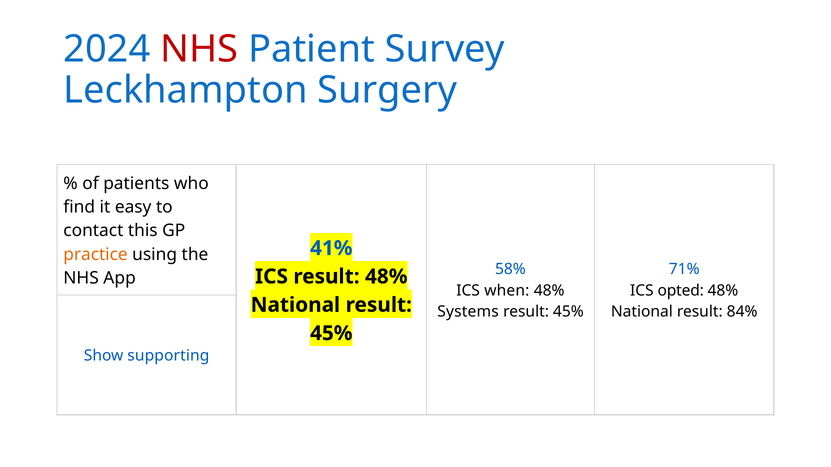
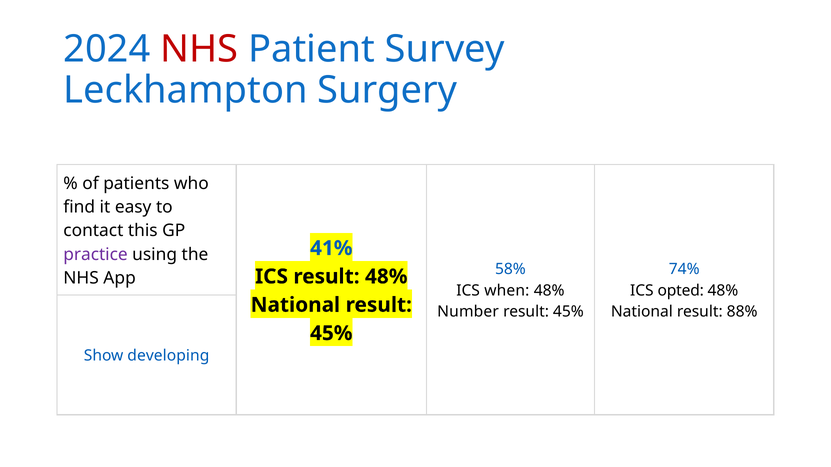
practice colour: orange -> purple (96, 255)
71%: 71% -> 74% (684, 269)
Systems: Systems -> Number (468, 312)
84%: 84% -> 88% (742, 312)
supporting: supporting -> developing (168, 356)
